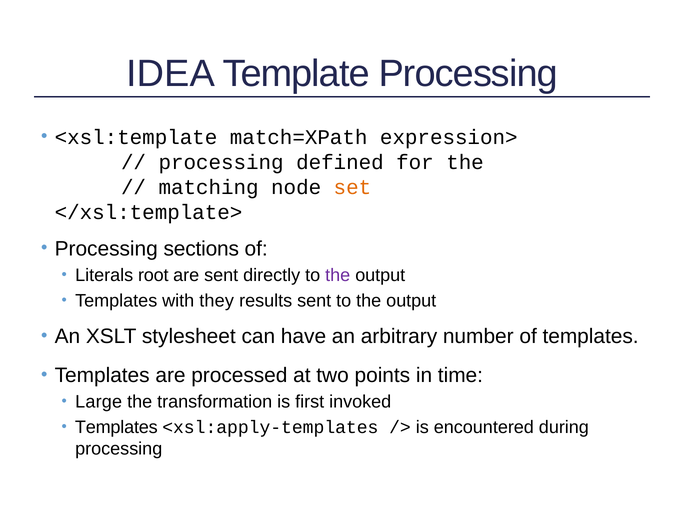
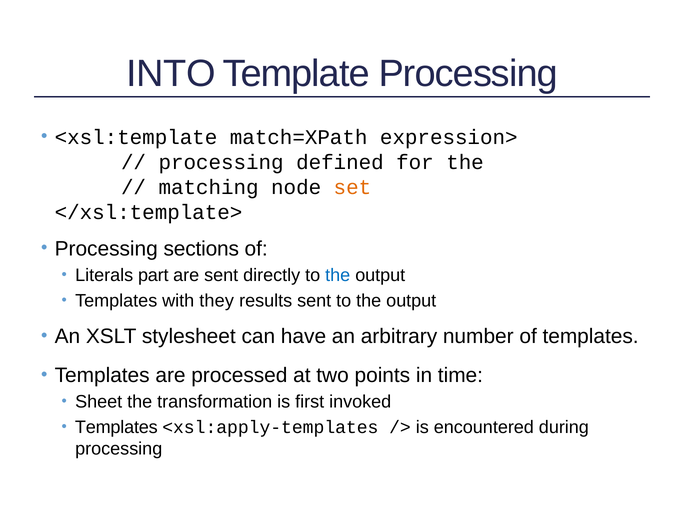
IDEA: IDEA -> INTO (171, 74)
root: root -> part (153, 275)
the colour: purple -> blue (338, 275)
Large: Large -> Sheet (99, 402)
